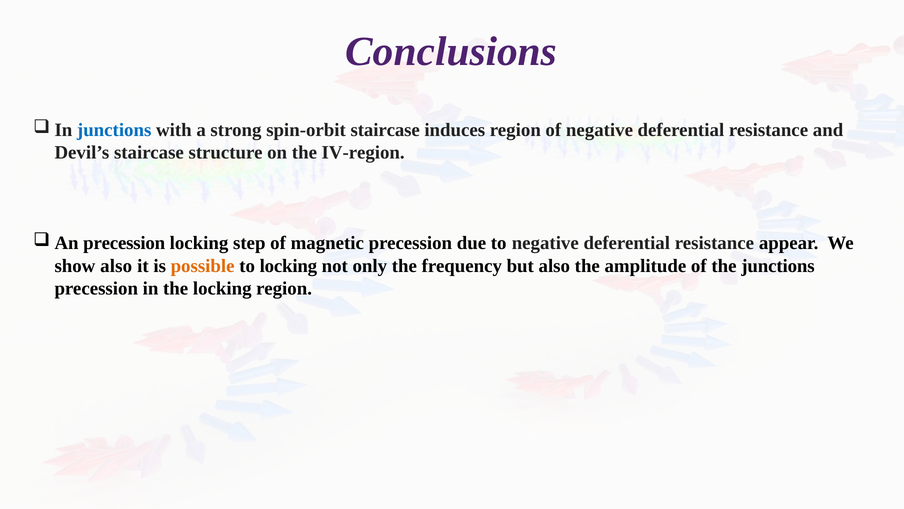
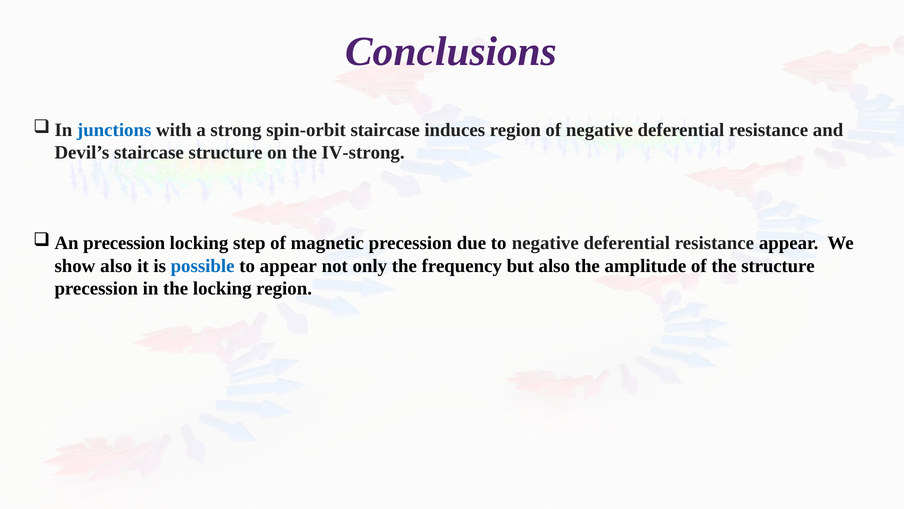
IV-region: IV-region -> IV-strong (363, 152)
possible colour: orange -> blue (203, 266)
to locking: locking -> appear (288, 266)
the junctions: junctions -> structure (778, 266)
